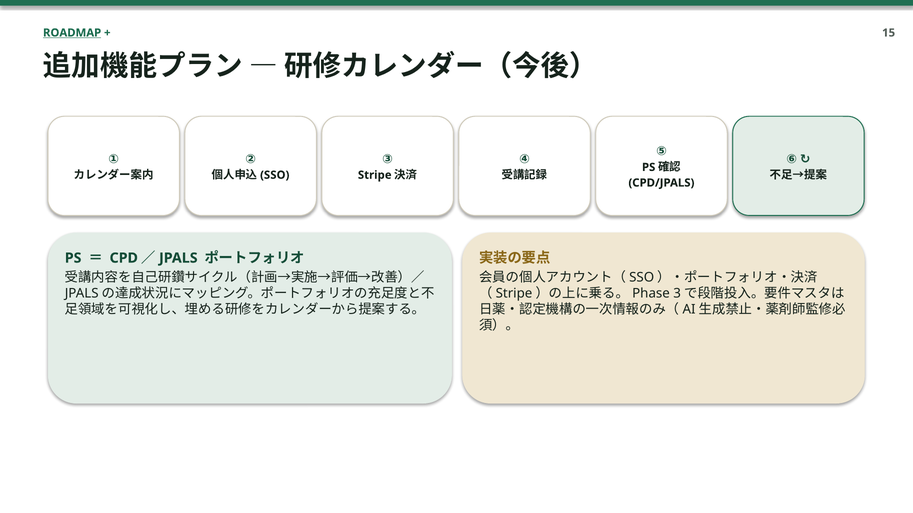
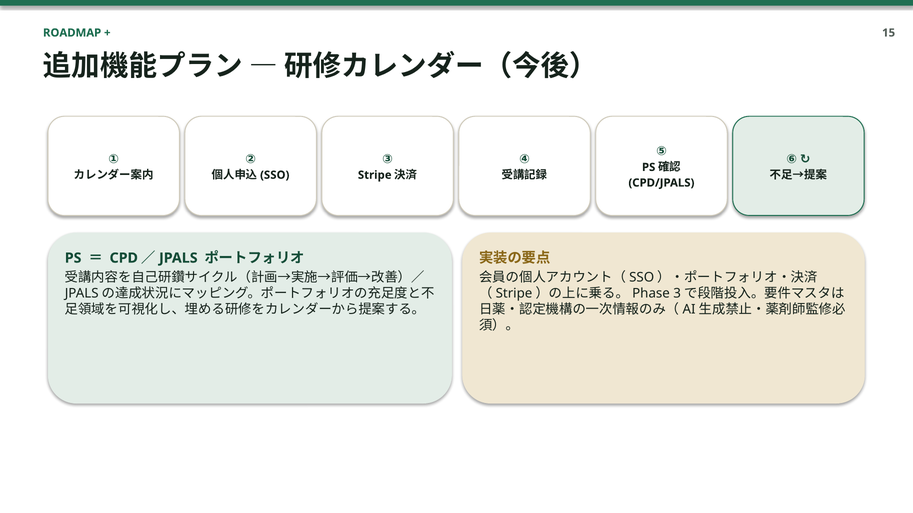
ROADMAP underline: present -> none (72, 33)
